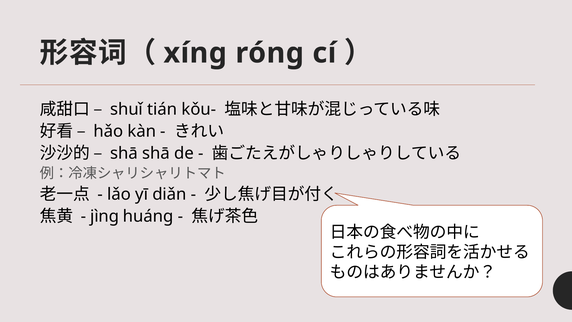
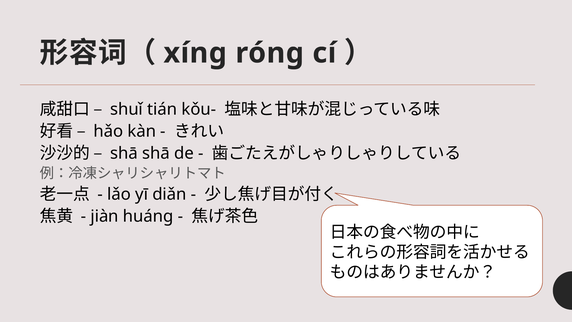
jìng: jìng -> jiàn (105, 216)
